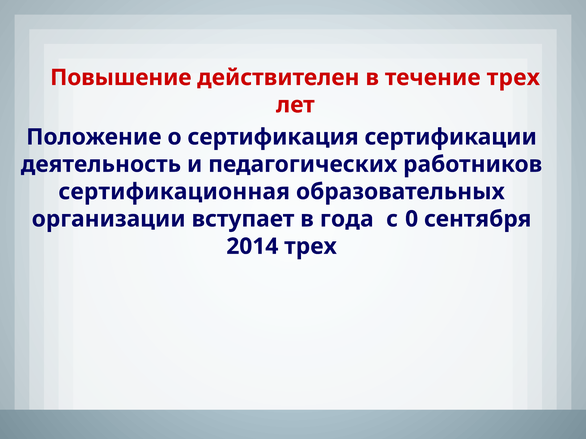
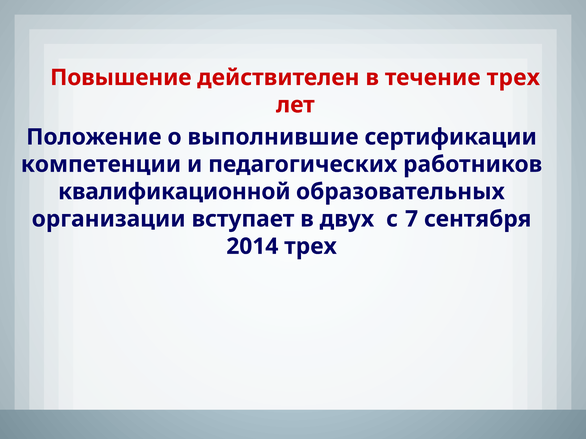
сертификация: сертификация -> выполнившие (273, 137)
деятельность: деятельность -> компетенции (101, 165)
сертификационная: сертификационная -> квалификационной (174, 192)
года: года -> двух (347, 219)
0: 0 -> 7 (412, 219)
